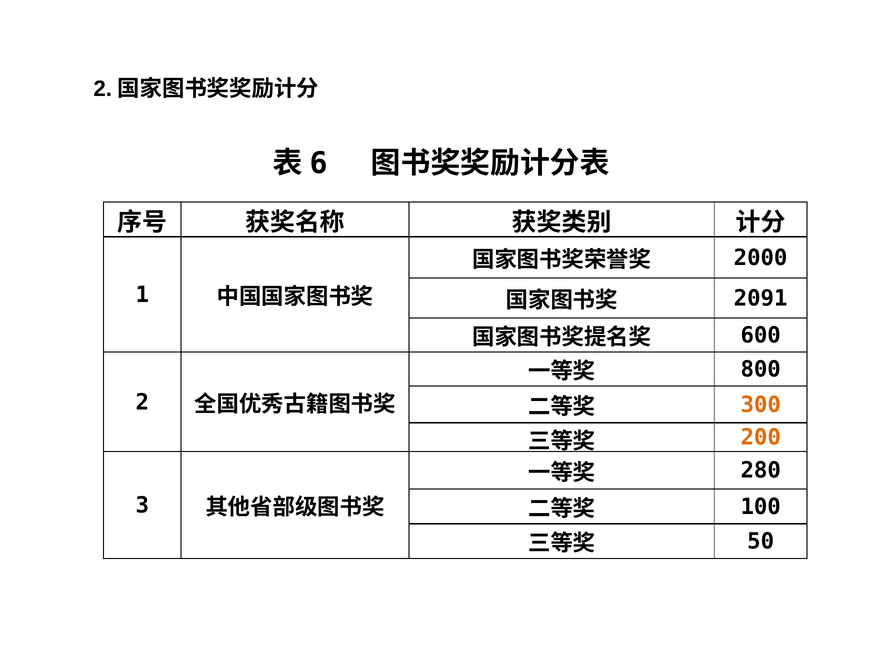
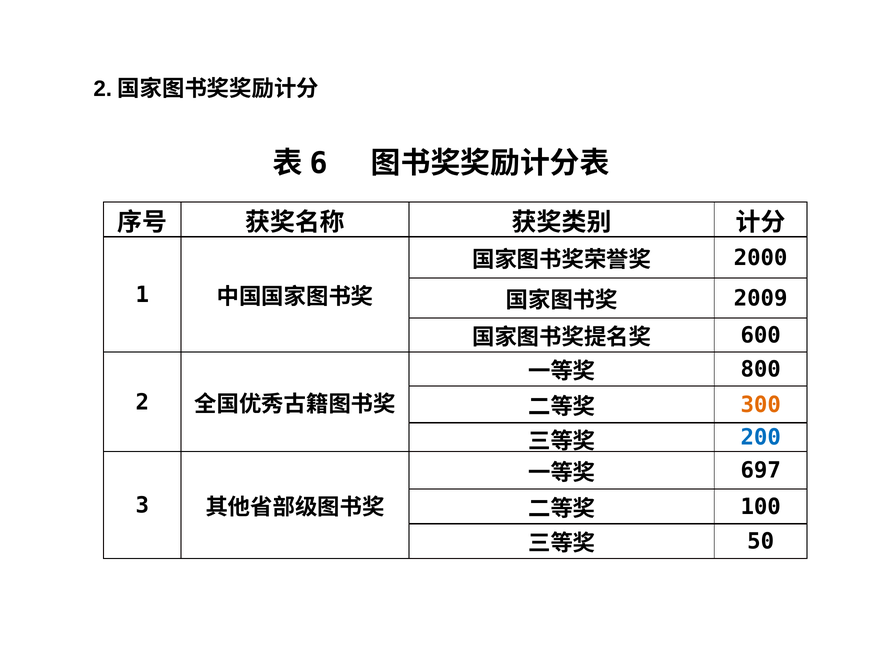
2091: 2091 -> 2009 (761, 298)
200 colour: orange -> blue (761, 438)
280: 280 -> 697 (761, 471)
